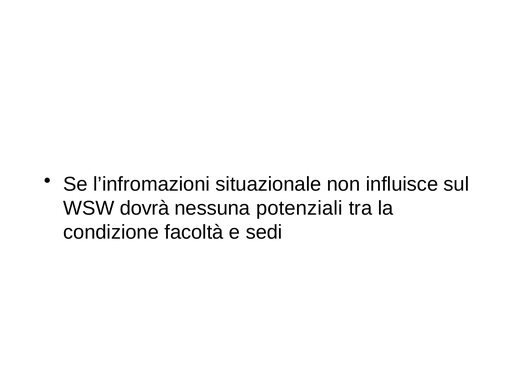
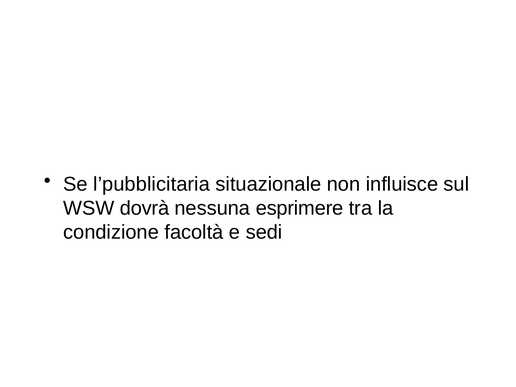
l’infromazioni: l’infromazioni -> l’pubblicitaria (152, 184)
potenziali: potenziali -> esprimere (300, 208)
